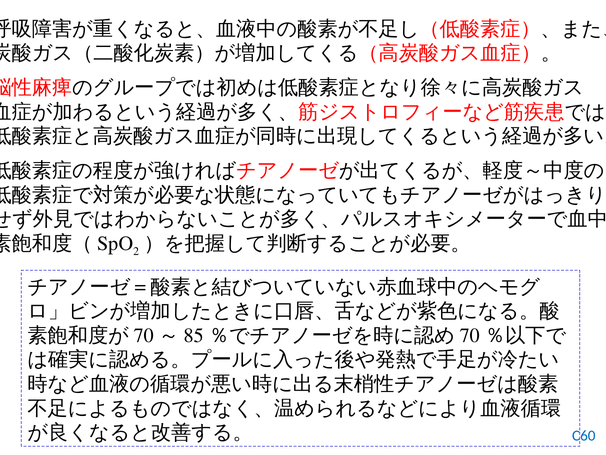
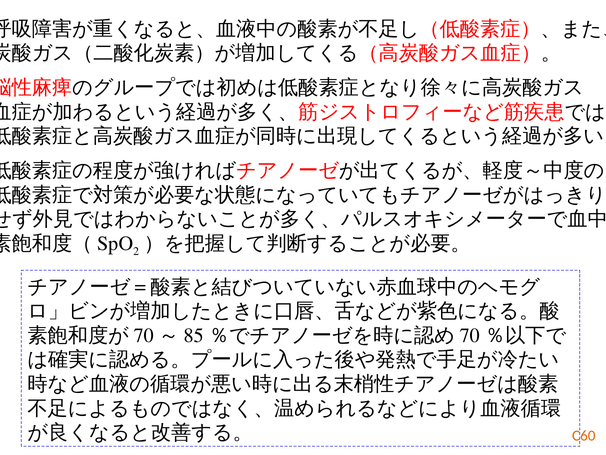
C60 colour: blue -> orange (584, 435)
